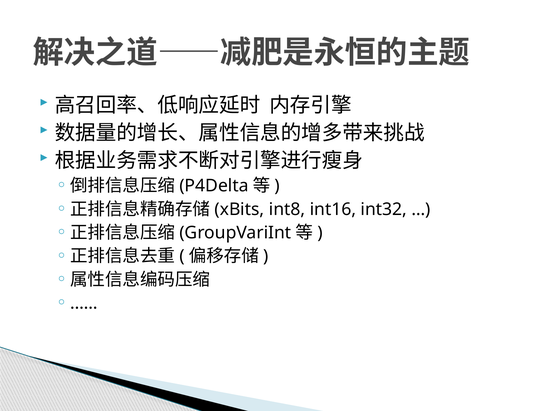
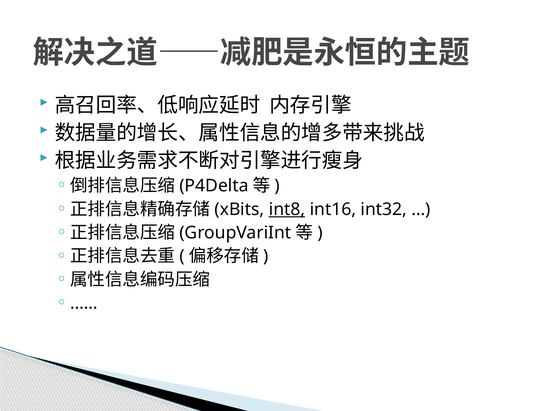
int8 underline: none -> present (287, 209)
